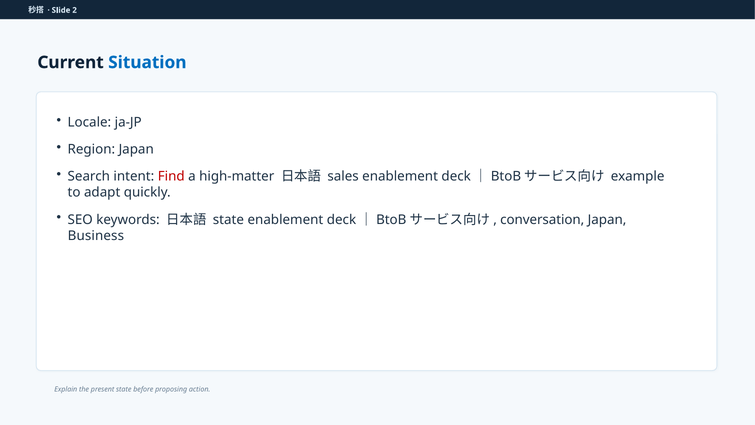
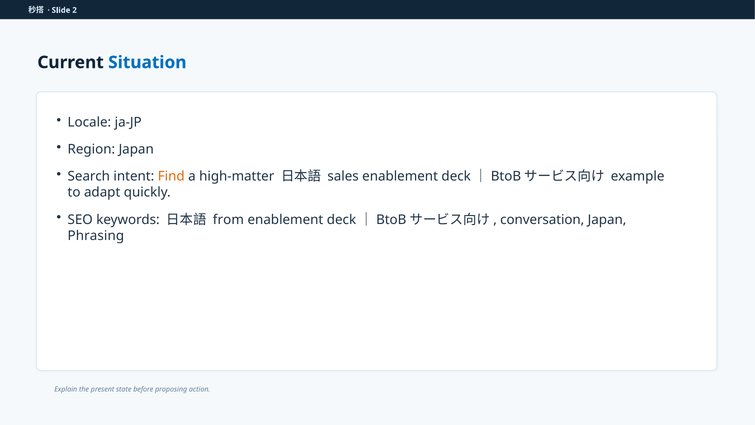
Find colour: red -> orange (171, 176)
state: state -> from (228, 219)
Business: Business -> Phrasing (96, 235)
